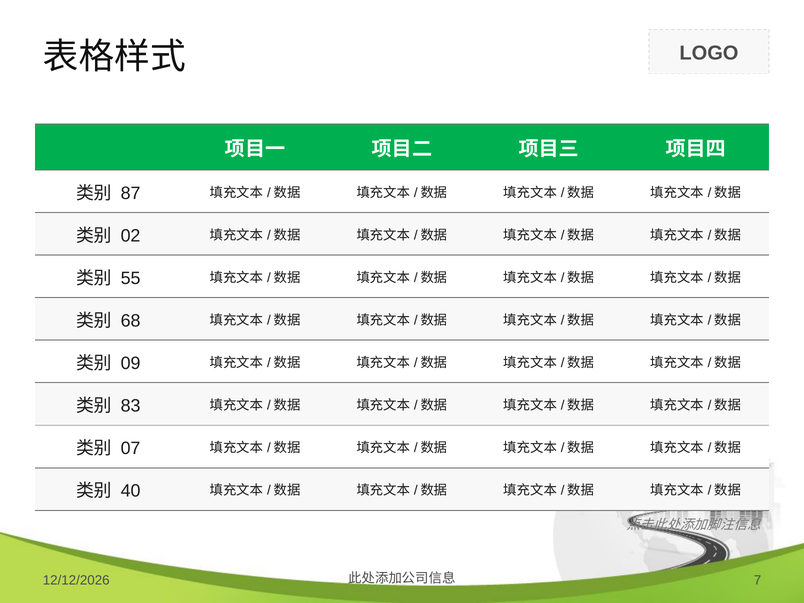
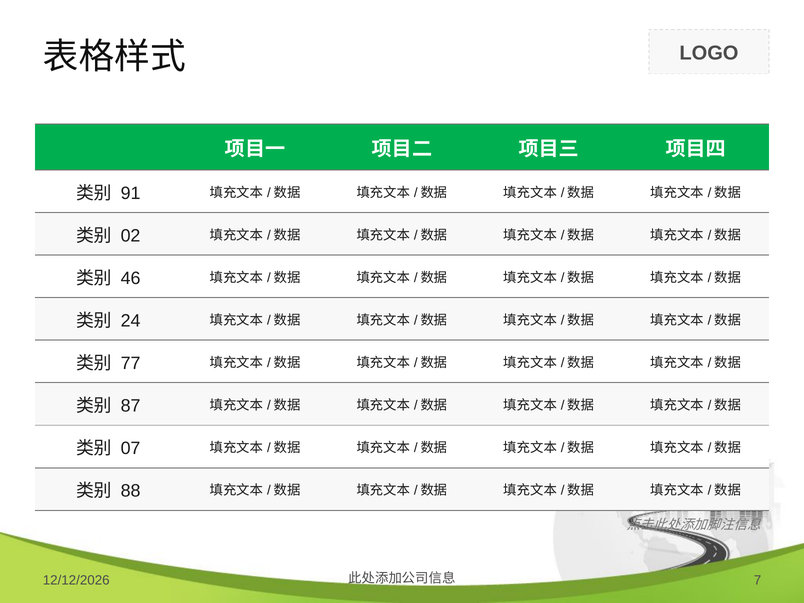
87: 87 -> 91 (131, 193)
55: 55 -> 46 (131, 278)
68: 68 -> 24 (131, 321)
09: 09 -> 77 (131, 363)
83: 83 -> 87 (131, 406)
40: 40 -> 88 (131, 491)
